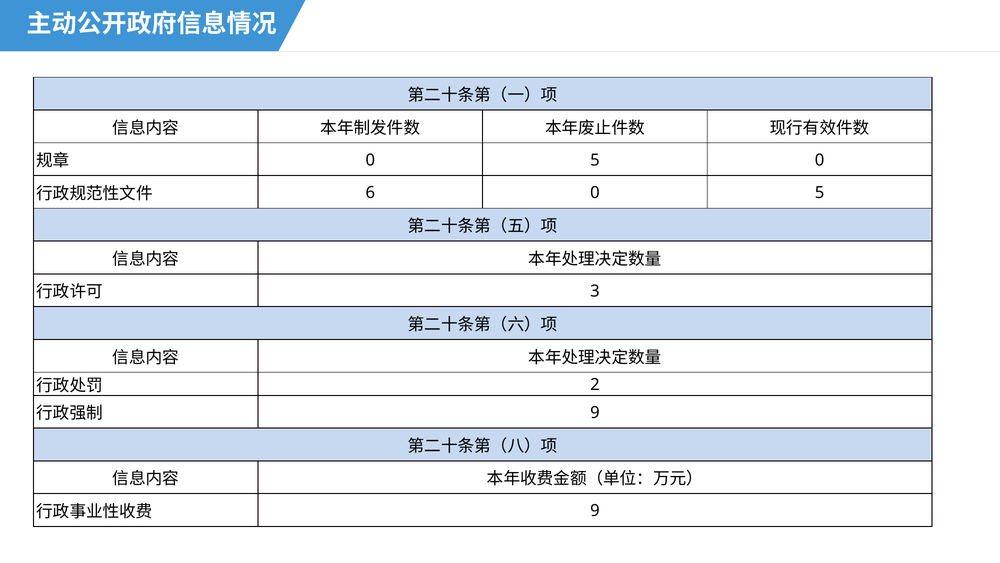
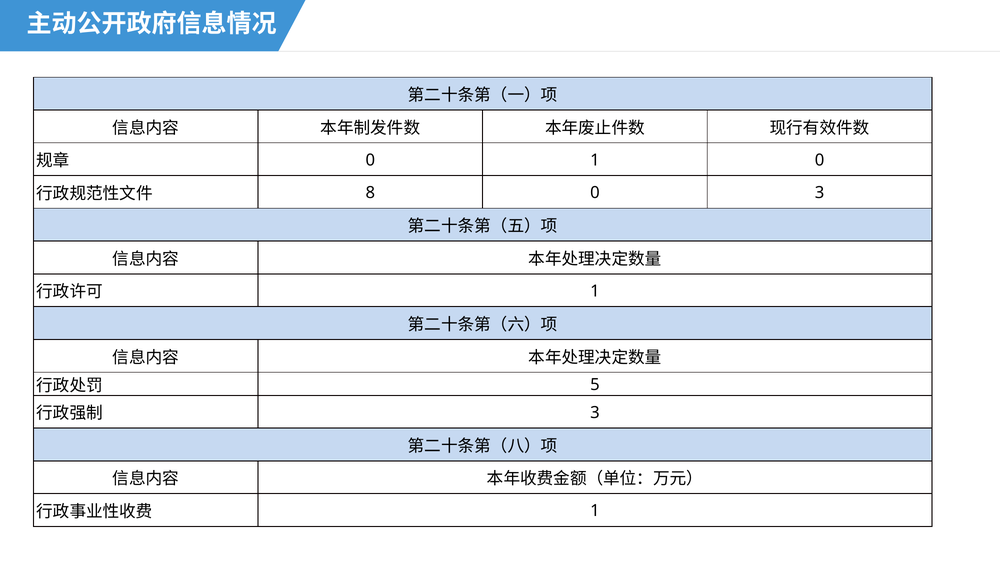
5: 5 -> 1 (595, 160)
6: 6 -> 8 (370, 193)
5: 5 -> 3 (820, 193)
3: 3 -> 1 (595, 291)
2: 2 -> 5 (595, 384)
9: 9 -> 3 (595, 412)
9: 9 -> 1 (595, 510)
